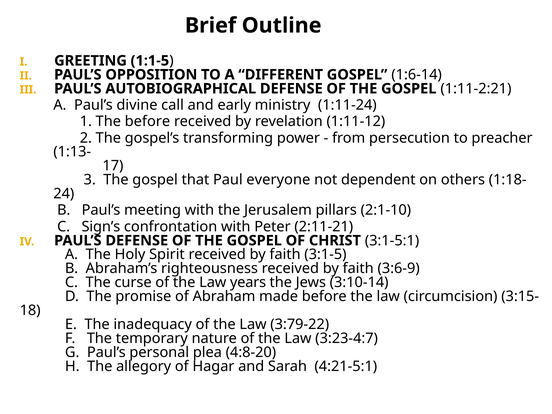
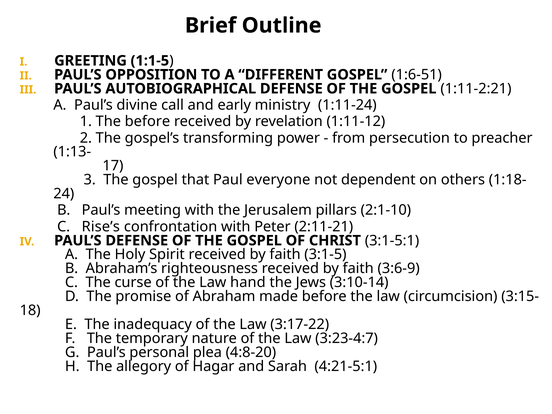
1:6-14: 1:6-14 -> 1:6-51 (417, 75)
Sign’s: Sign’s -> Rise’s (101, 227)
years: years -> hand (248, 282)
3:79-22: 3:79-22 -> 3:17-22 (300, 324)
